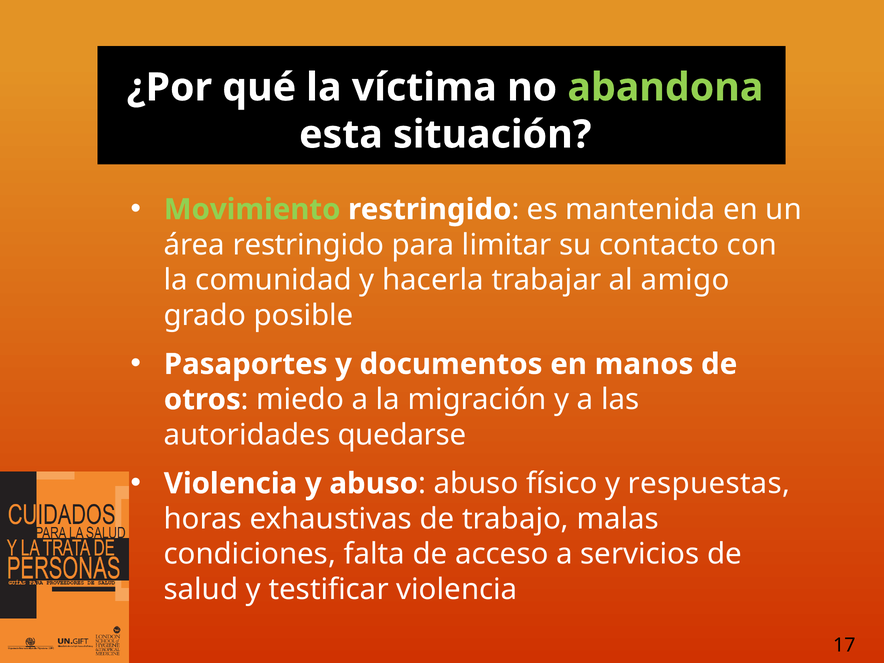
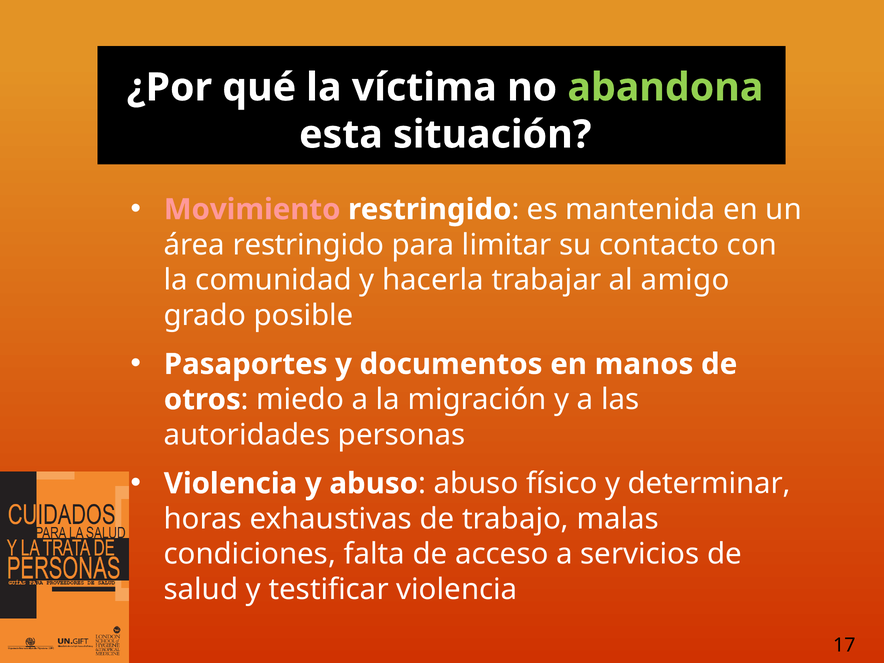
Movimiento colour: light green -> pink (252, 209)
quedarse: quedarse -> personas (402, 435)
respuestas: respuestas -> determinar (709, 484)
